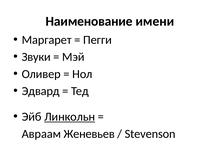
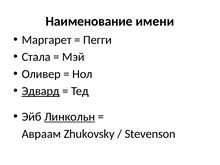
Звуки: Звуки -> Стала (36, 57)
Эдвард underline: none -> present (41, 91)
Женевьев: Женевьев -> Zhukovsky (89, 134)
